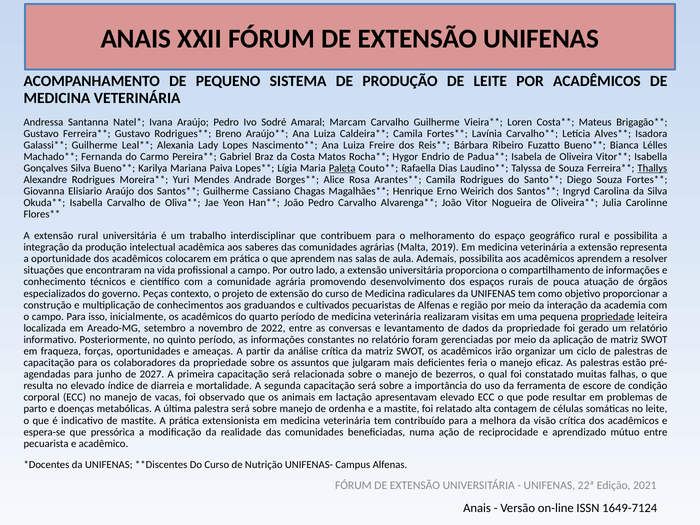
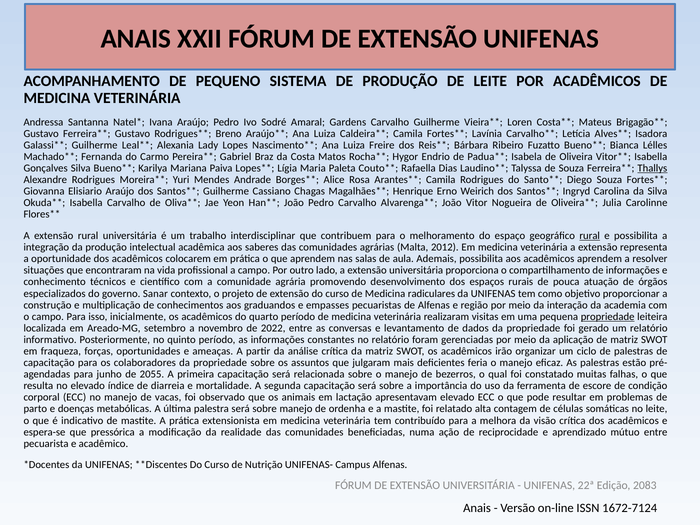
Marcam: Marcam -> Gardens (348, 122)
Paleta underline: present -> none (342, 168)
rural underline: none -> present (590, 236)
2019: 2019 -> 2012 (445, 247)
Peças: Peças -> Sanar (155, 293)
cultivados: cultivados -> empasses (328, 305)
2027: 2027 -> 2055 (152, 374)
2021: 2021 -> 2083 (645, 485)
1649-7124: 1649-7124 -> 1672-7124 (630, 508)
